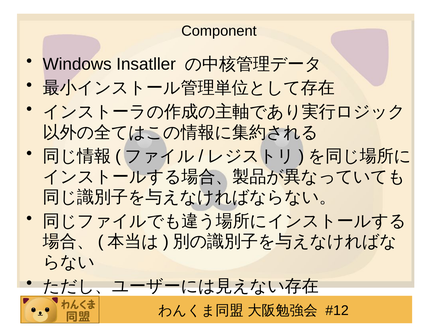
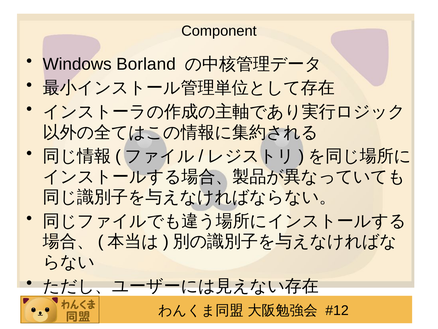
Insatller: Insatller -> Borland (146, 64)
